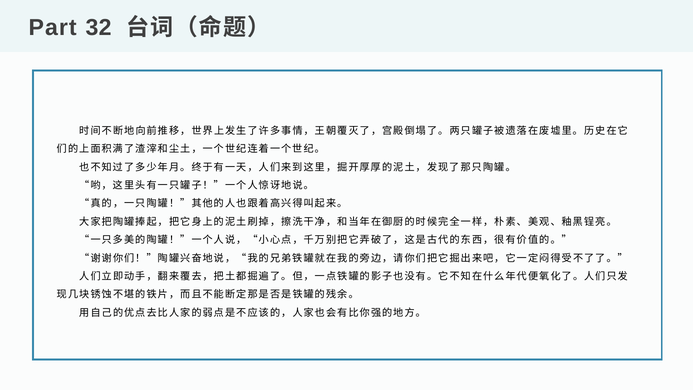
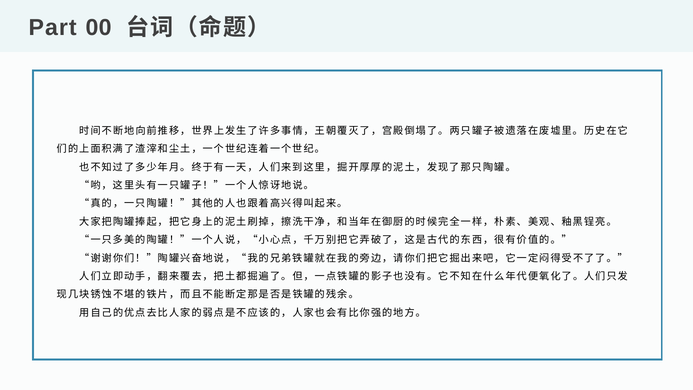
32: 32 -> 00 (99, 28)
